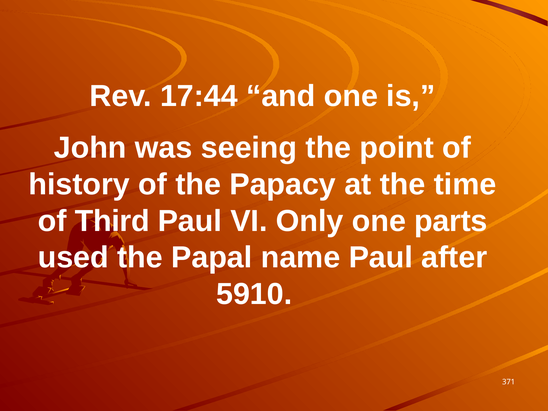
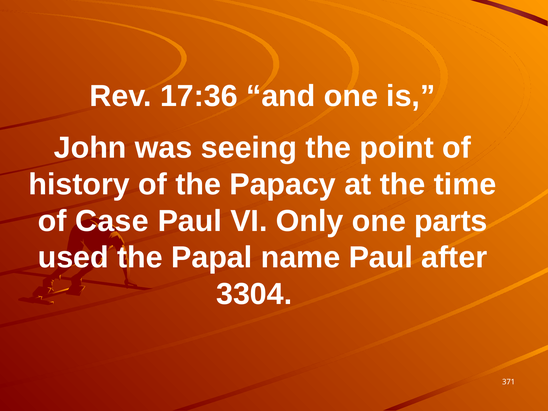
17:44: 17:44 -> 17:36 (199, 96)
Third: Third -> Case (112, 221)
5910: 5910 -> 3304 (254, 294)
